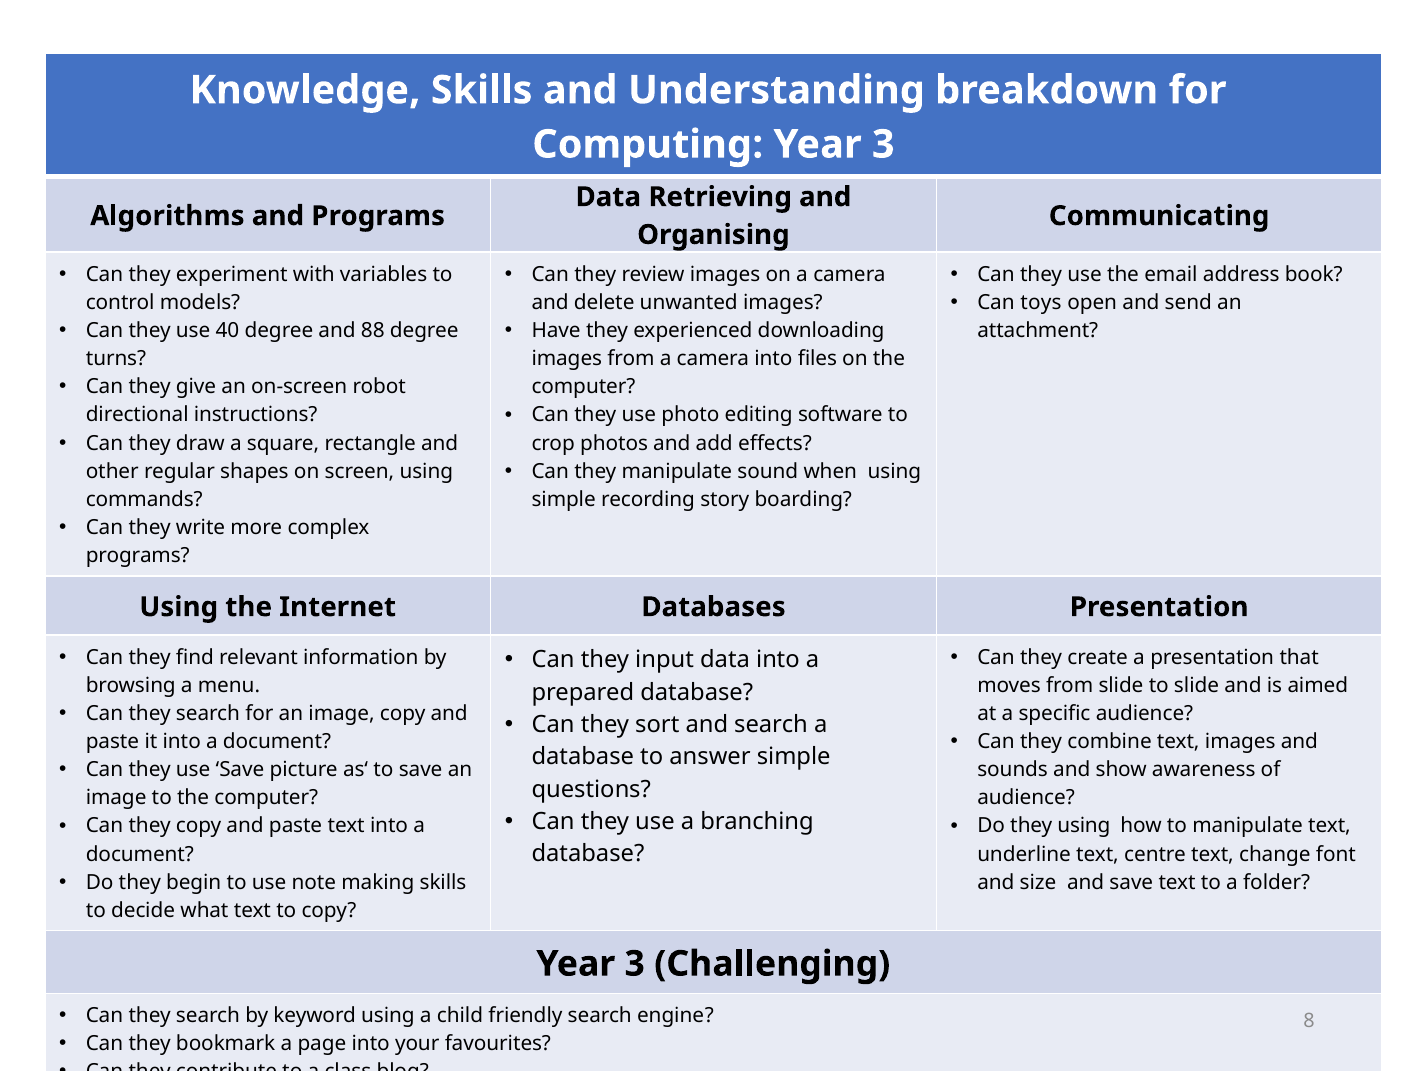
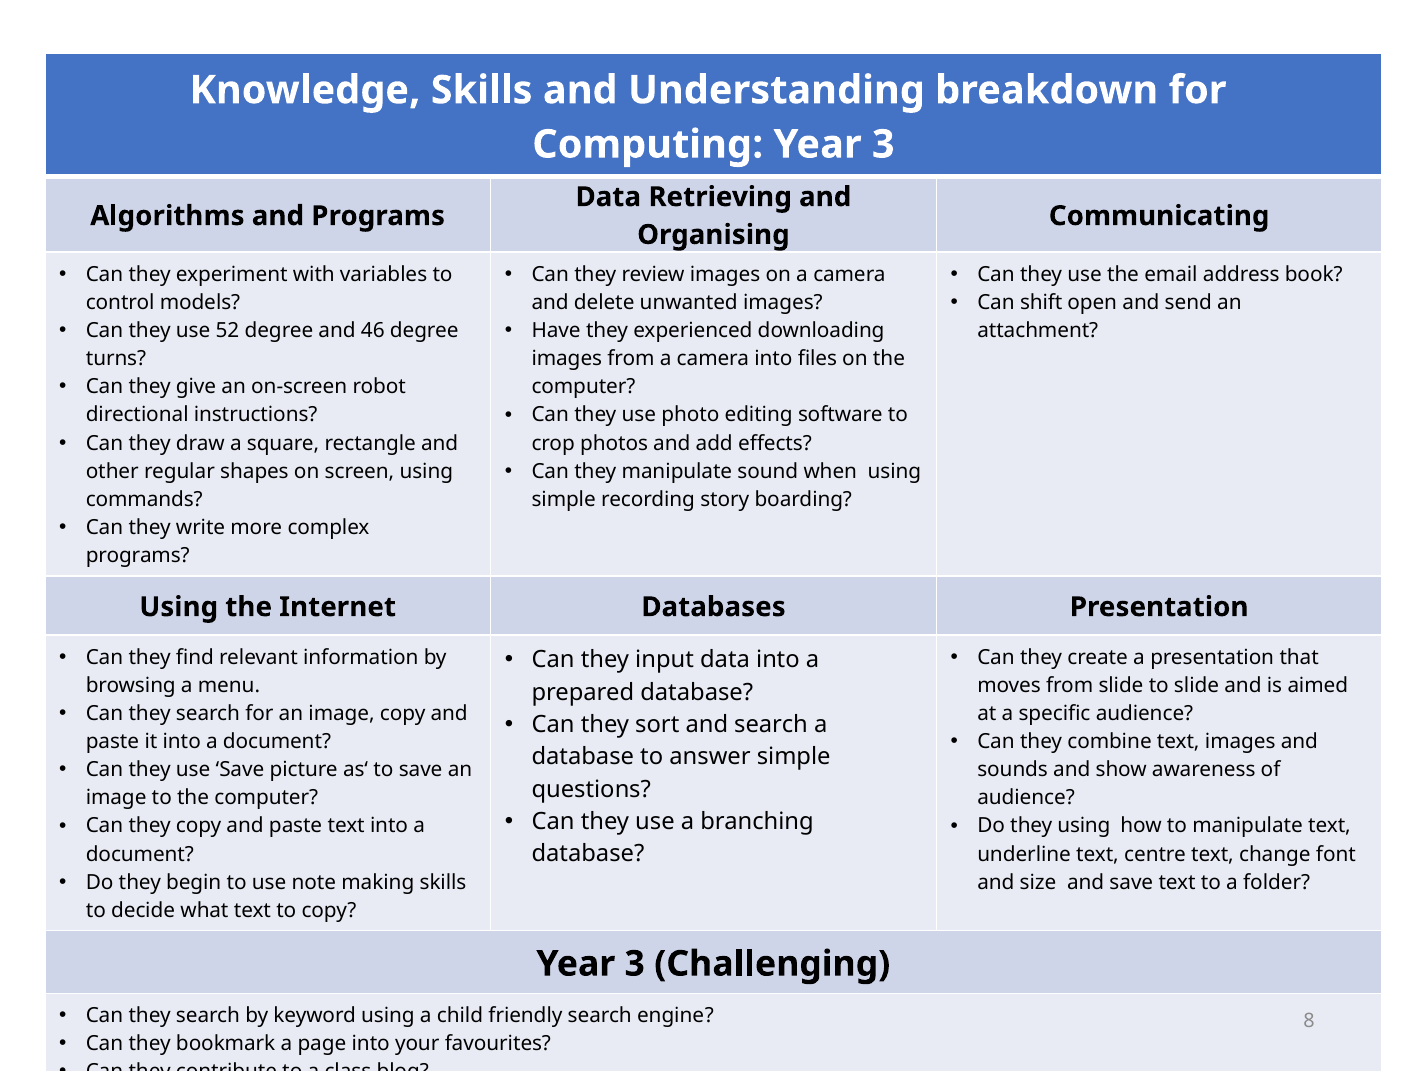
toys: toys -> shift (1041, 302)
40: 40 -> 52 (227, 331)
88: 88 -> 46 (373, 331)
